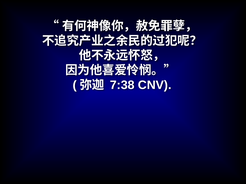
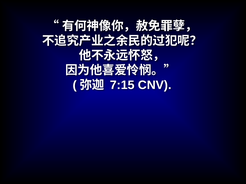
7:38: 7:38 -> 7:15 (122, 85)
